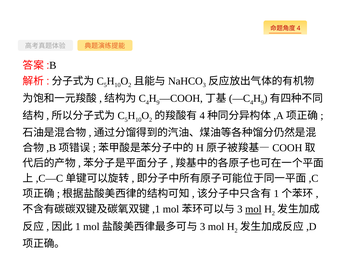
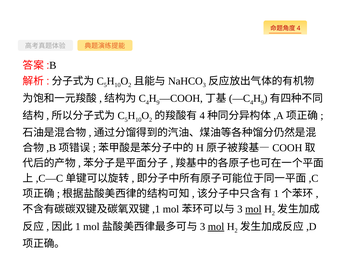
mol underline: none -> present (216, 227)
